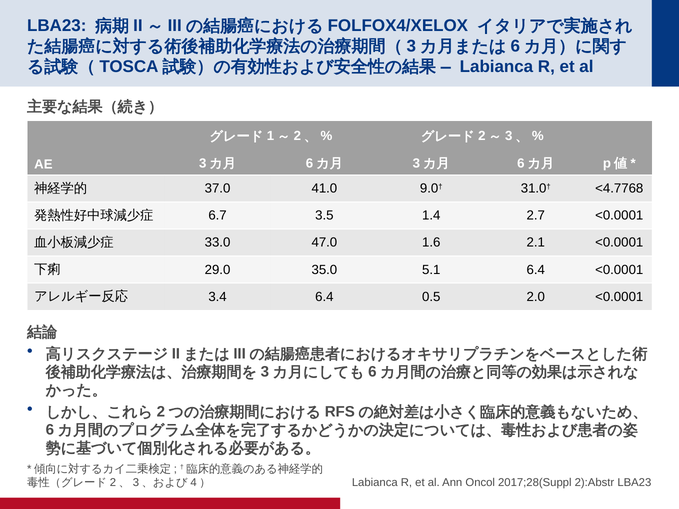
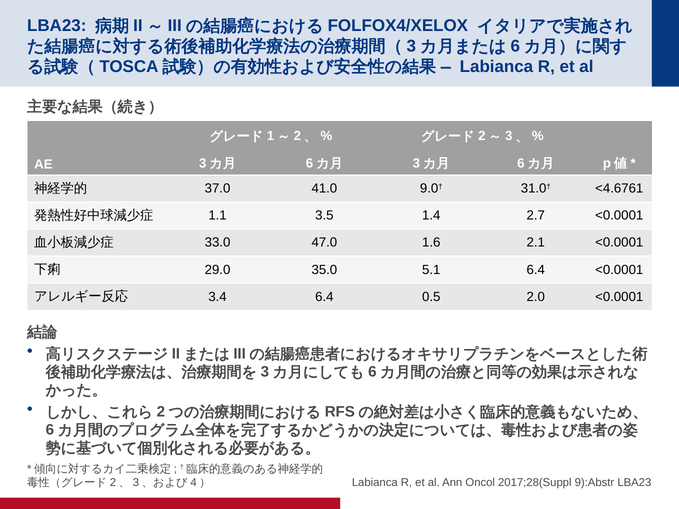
<4.7768: <4.7768 -> <4.6761 (619, 189)
6.7: 6.7 -> 1.1 (218, 216)
2):Abstr: 2):Abstr -> 9):Abstr (594, 483)
